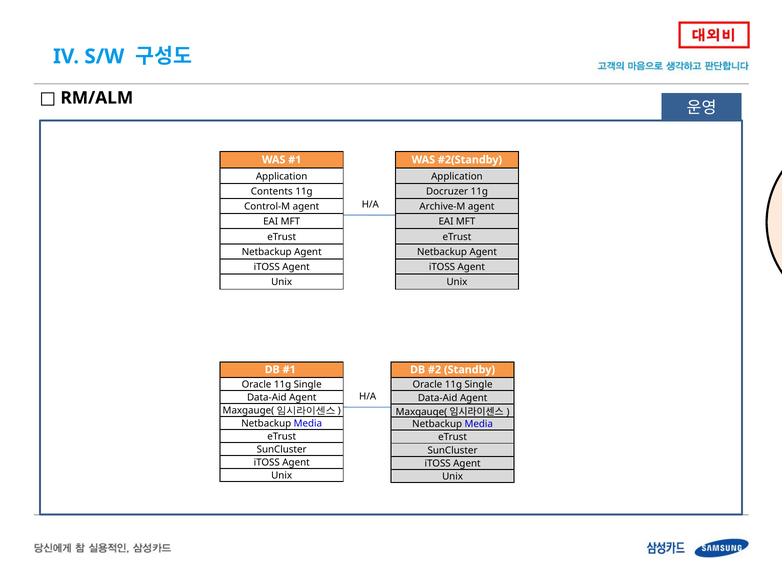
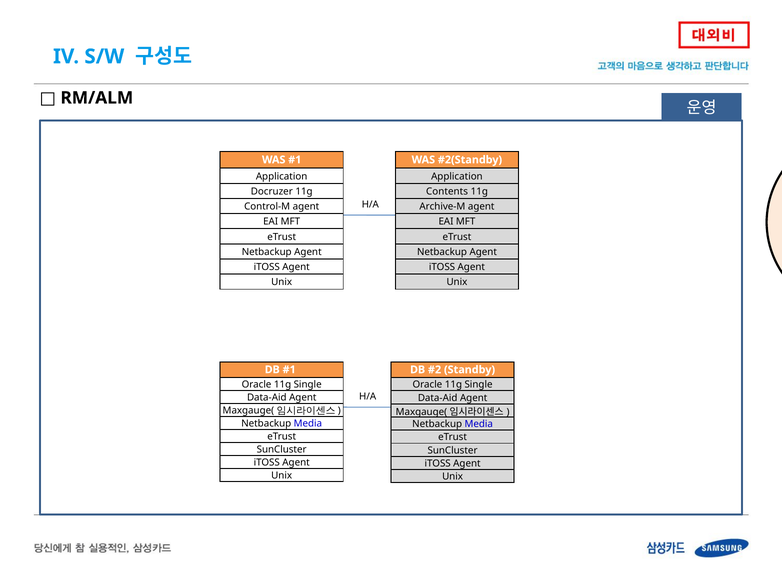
Contents: Contents -> Docruzer (272, 192)
Docruzer: Docruzer -> Contents (447, 192)
